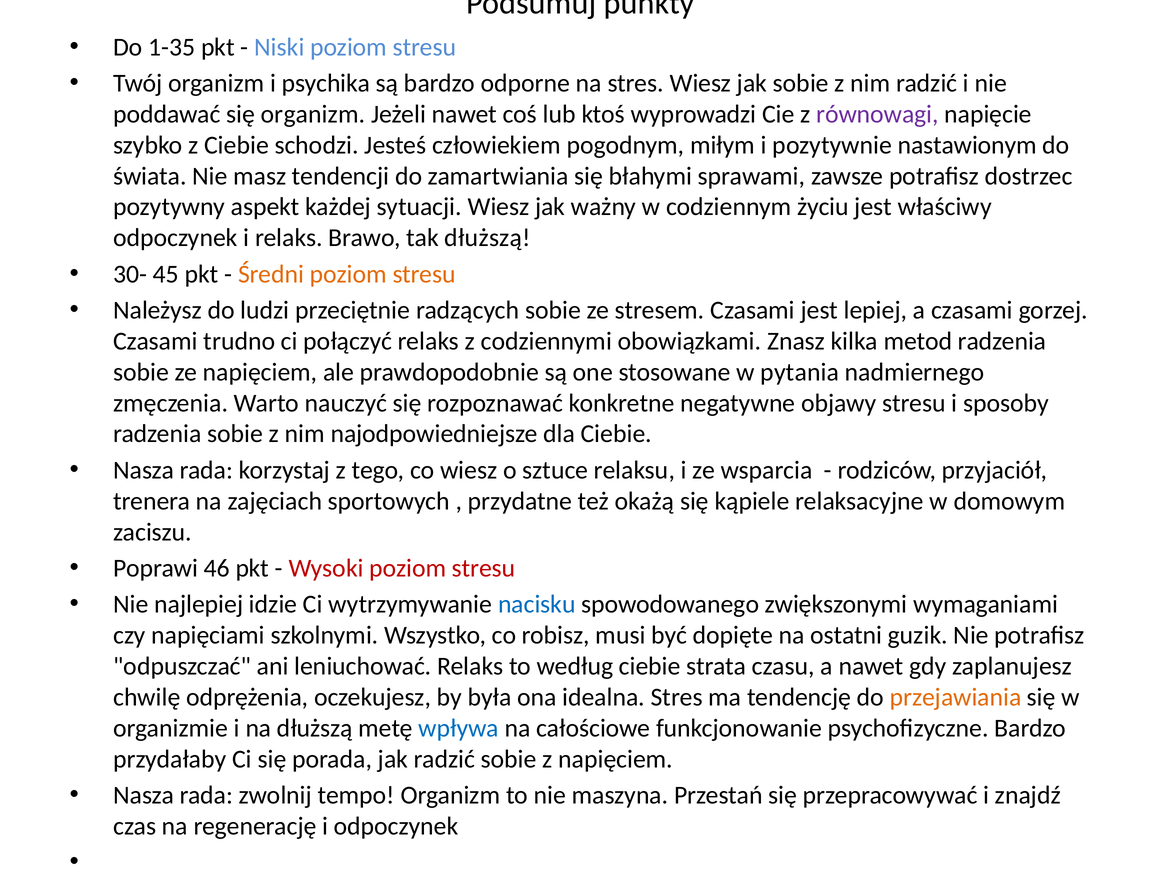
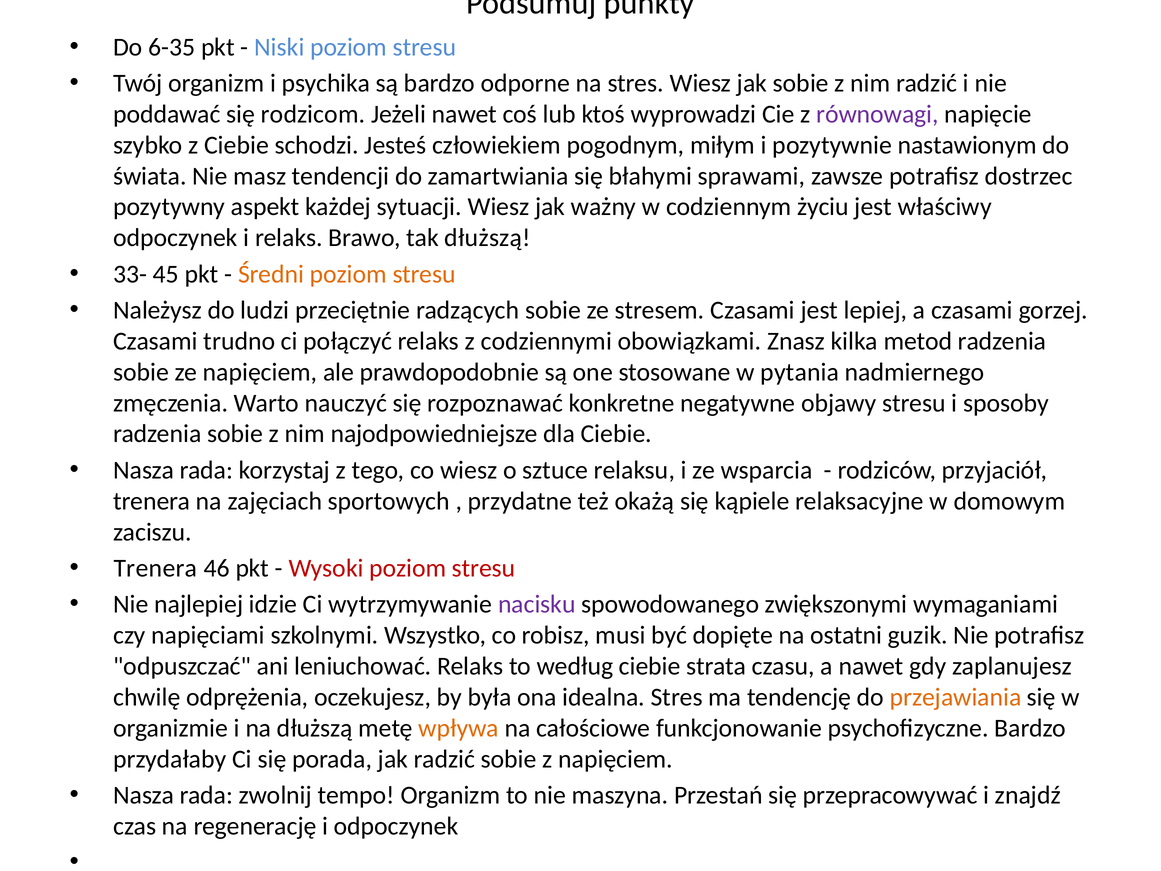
1-35: 1-35 -> 6-35 (172, 47)
się organizm: organizm -> rodzicom (313, 114)
30-: 30- -> 33- (130, 274)
Poprawi: Poprawi -> Trenera (155, 568)
nacisku colour: blue -> purple (537, 604)
wpływa colour: blue -> orange (459, 728)
